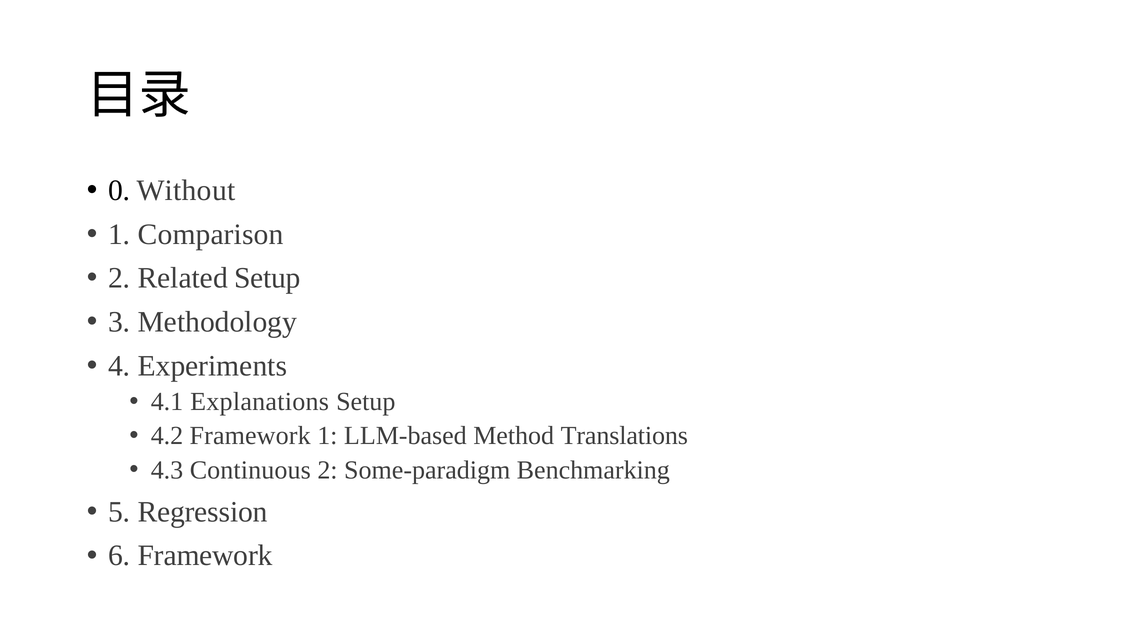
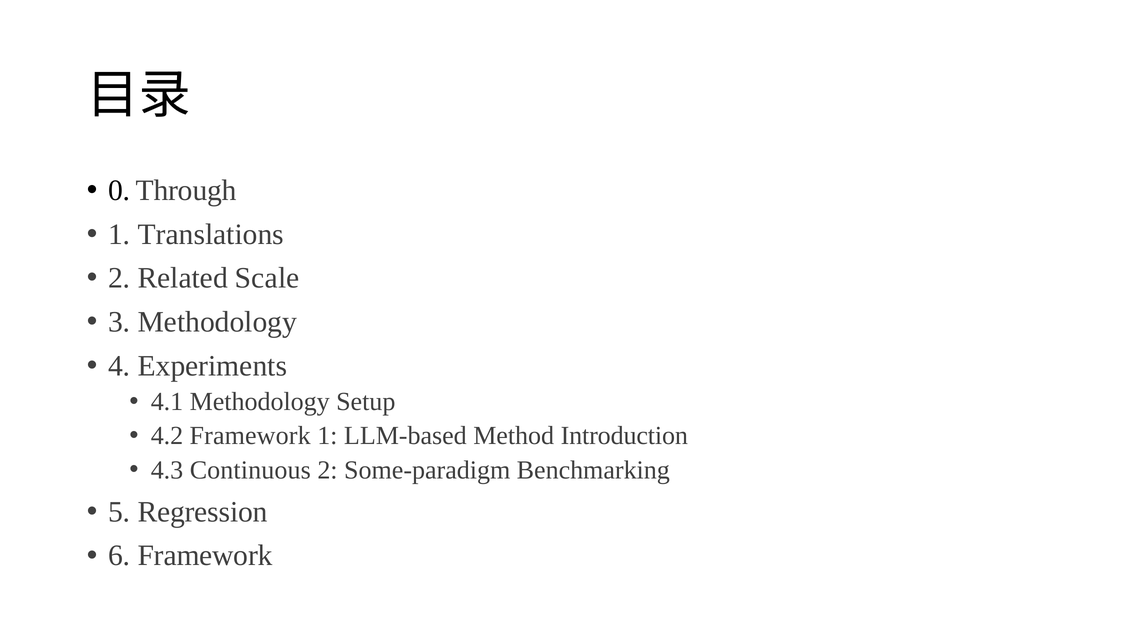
Without: Without -> Through (186, 190)
Comparison: Comparison -> Translations (211, 234)
Related Setup: Setup -> Scale (267, 278)
4.1 Explanations: Explanations -> Methodology (260, 402)
Translations: Translations -> Introduction (624, 436)
